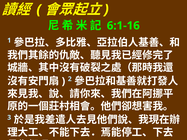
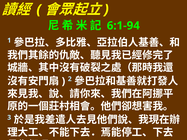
6:1-16: 6:1-16 -> 6:1-94 (123, 26)
